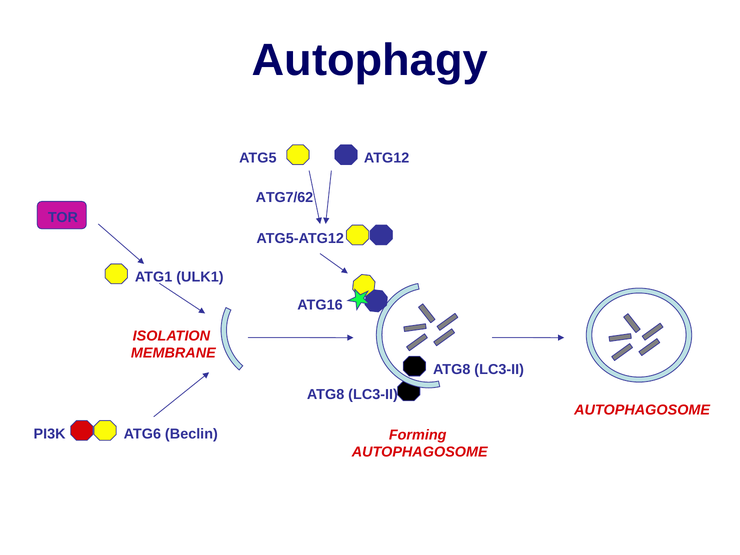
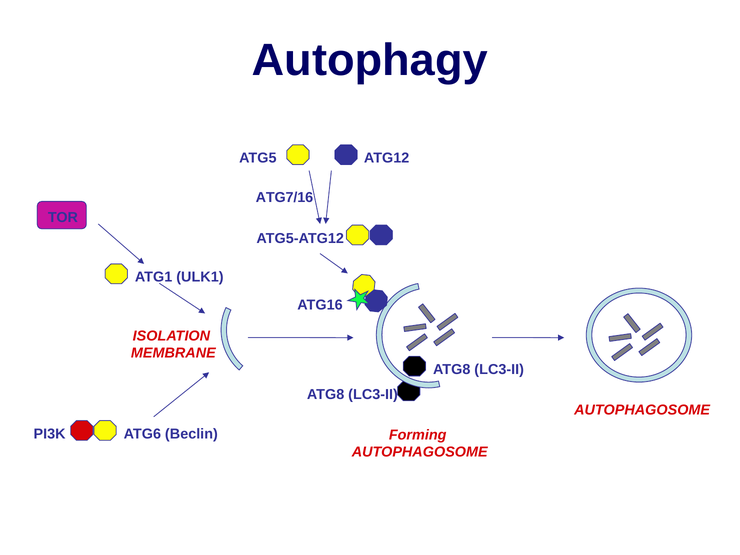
ATG7/62: ATG7/62 -> ATG7/16 (284, 198)
